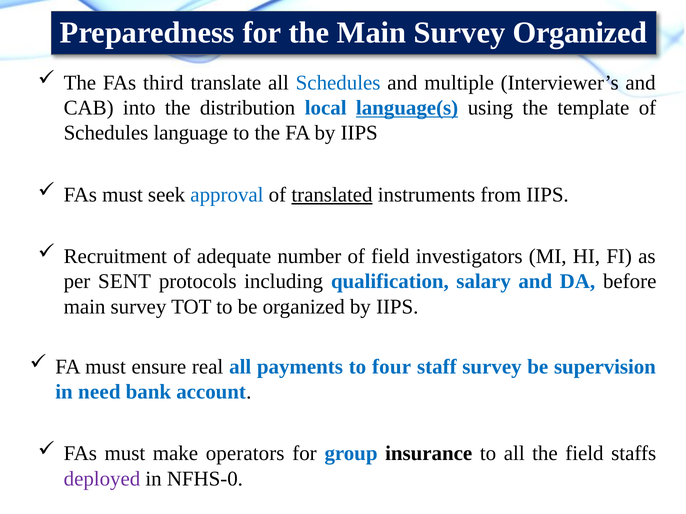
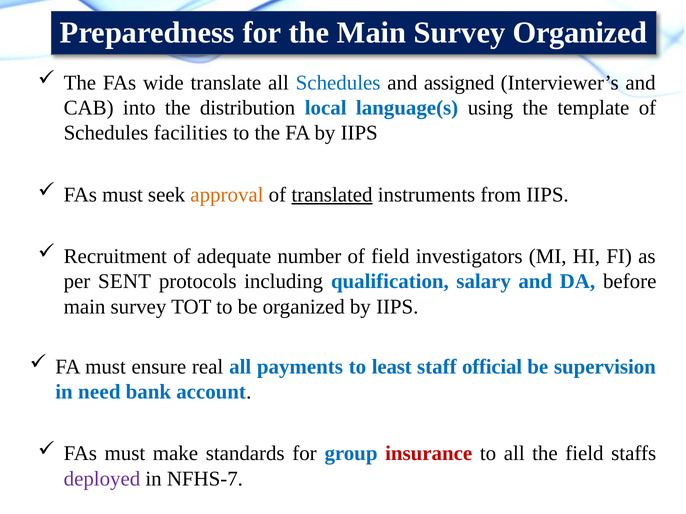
third: third -> wide (163, 83)
multiple: multiple -> assigned (459, 83)
language(s underline: present -> none (407, 108)
language: language -> facilities (191, 133)
approval colour: blue -> orange (227, 195)
four: four -> least (392, 367)
staff survey: survey -> official (492, 367)
operators: operators -> standards (245, 454)
insurance colour: black -> red (429, 454)
NFHS-0: NFHS-0 -> NFHS-7 (205, 479)
